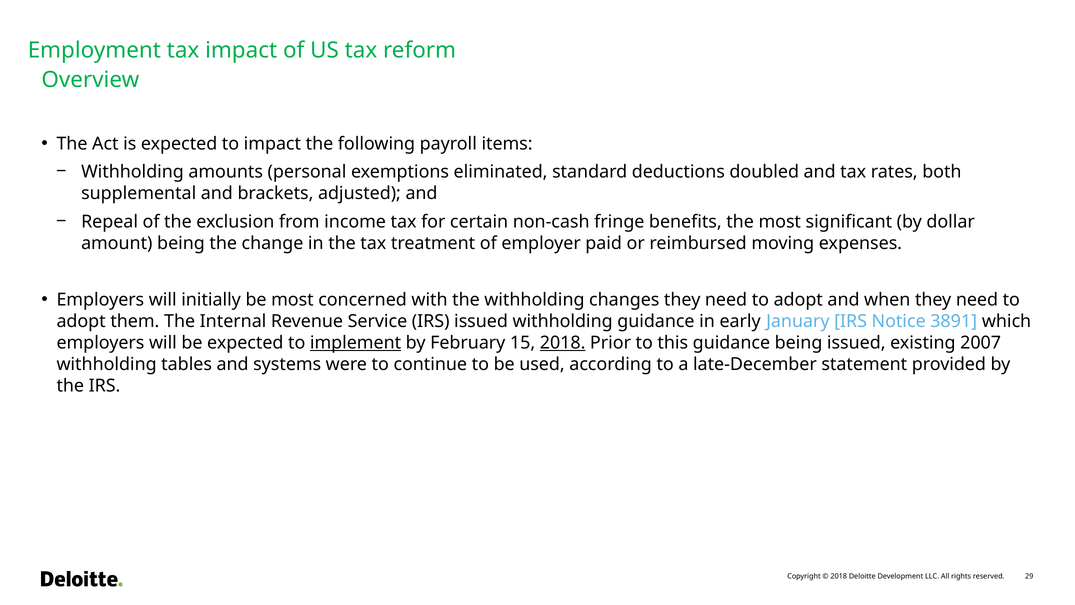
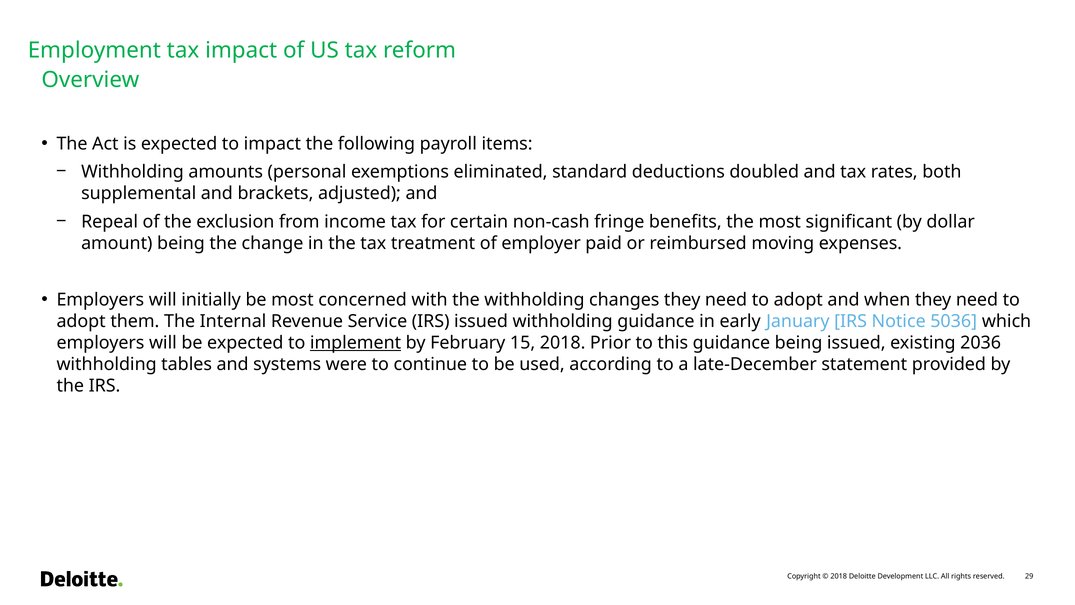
3891: 3891 -> 5036 (954, 321)
2018 underline: present -> none (563, 343)
2007: 2007 -> 2036 (981, 343)
